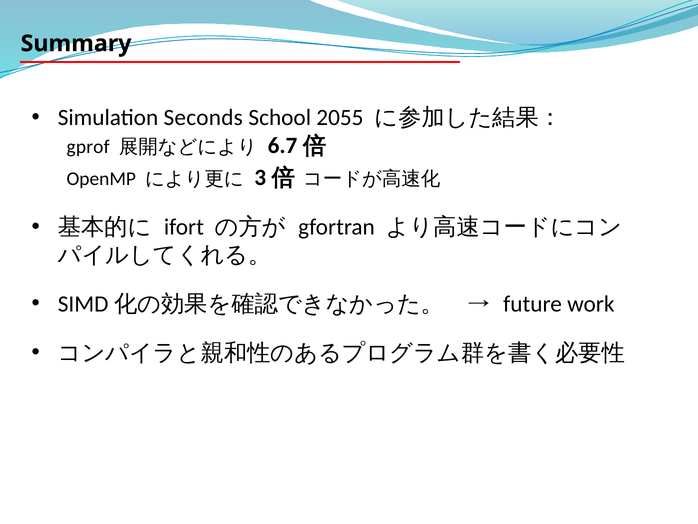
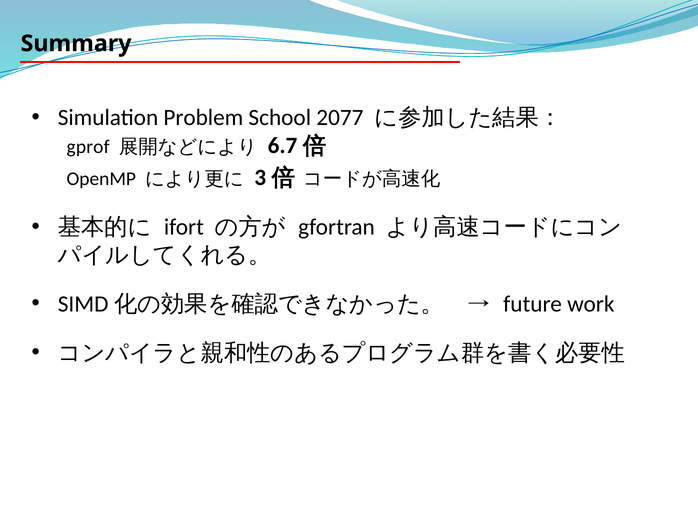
Seconds: Seconds -> Problem (203, 118)
2055: 2055 -> 2077 (340, 118)
